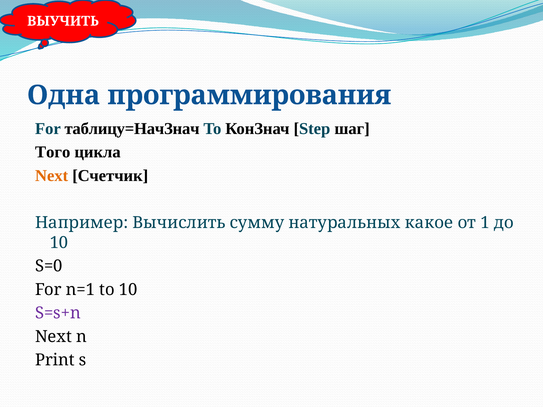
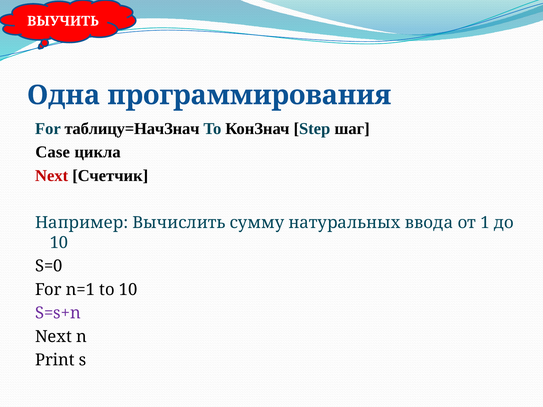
Того: Того -> Case (53, 152)
Next colour: orange -> red (52, 176)
какое: какое -> ввода (429, 223)
